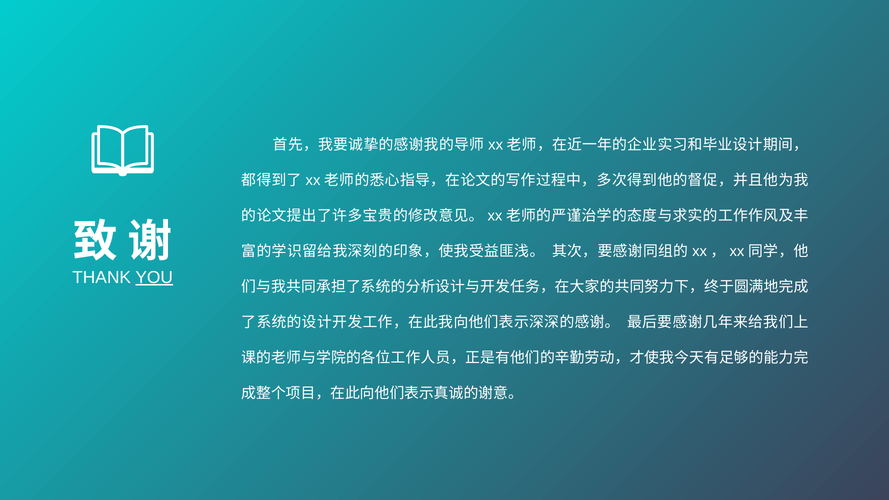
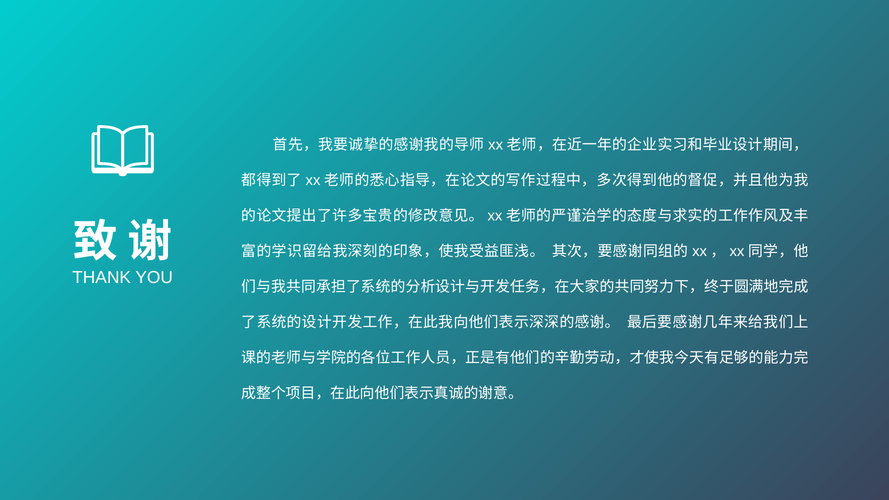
YOU underline: present -> none (154, 277)
